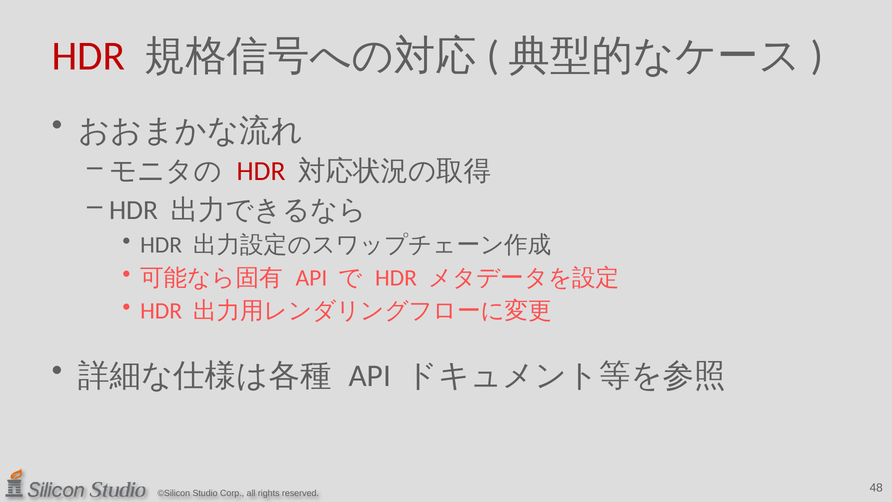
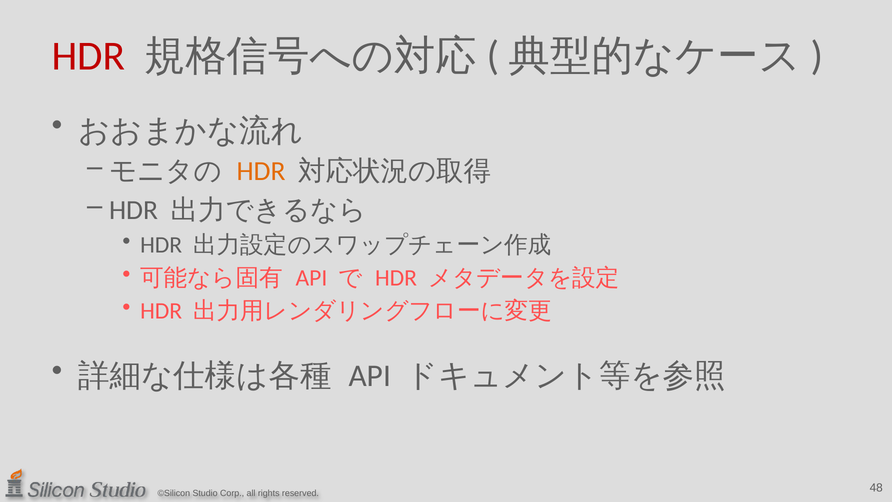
HDR colour: red -> orange (261, 171)
